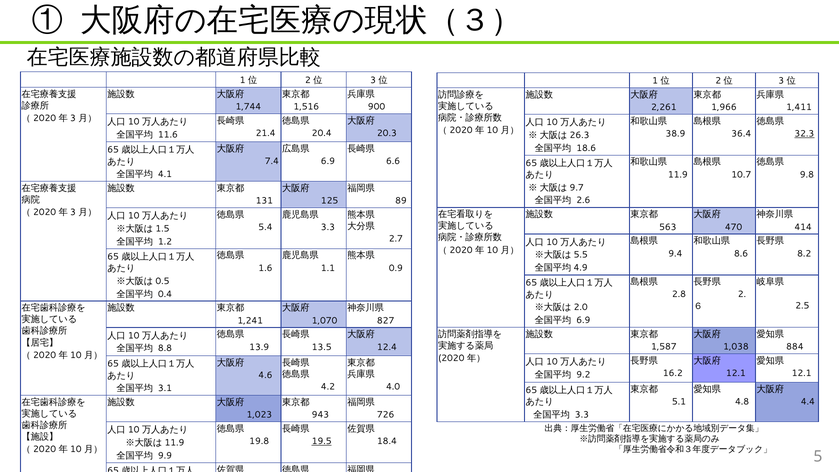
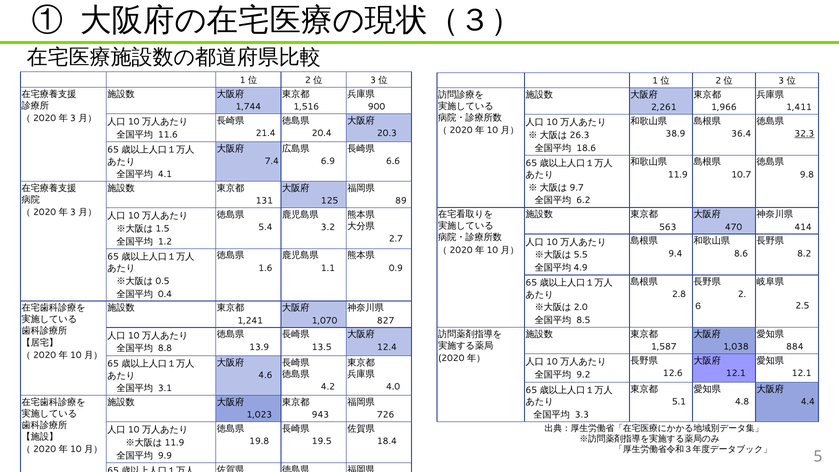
2.6: 2.6 -> 6.2 (583, 200)
3.3: 3.3 -> 3.2 (328, 227)
6.9: 6.9 -> 8.5 (583, 320)
16.2: 16.2 -> 12.6 (673, 373)
19.5 underline: present -> none (322, 441)
